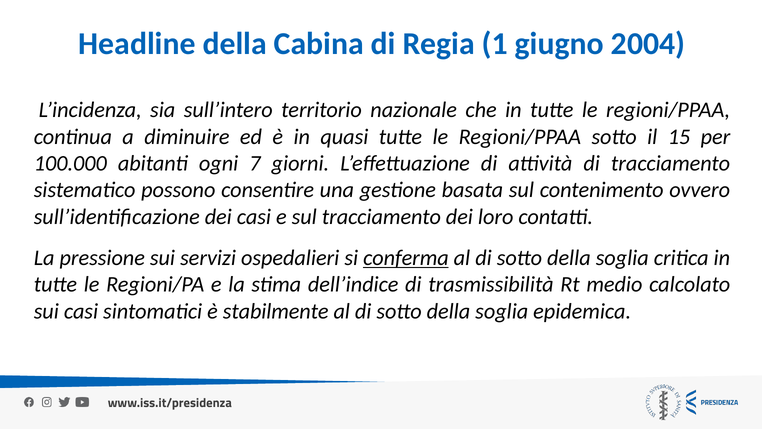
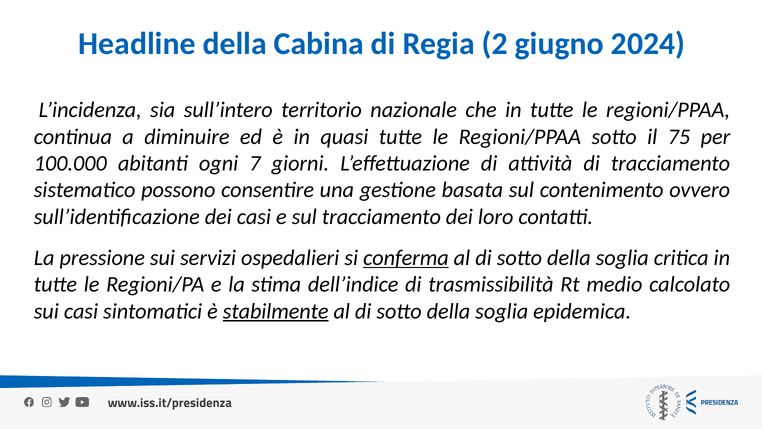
1: 1 -> 2 (495, 44)
2004: 2004 -> 2024 (648, 44)
15: 15 -> 75 (679, 137)
stabilmente underline: none -> present (276, 311)
